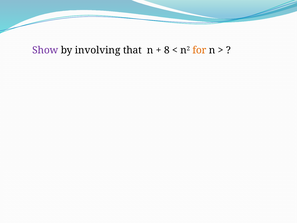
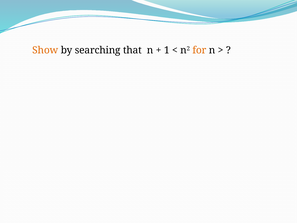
Show colour: purple -> orange (45, 50)
involving: involving -> searching (98, 50)
8: 8 -> 1 (167, 50)
